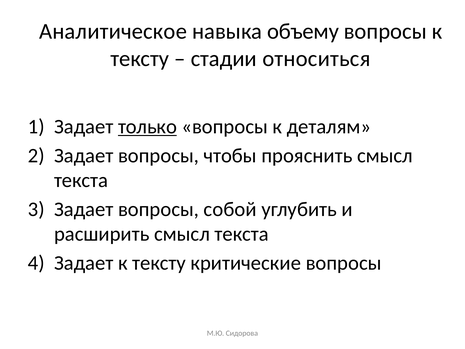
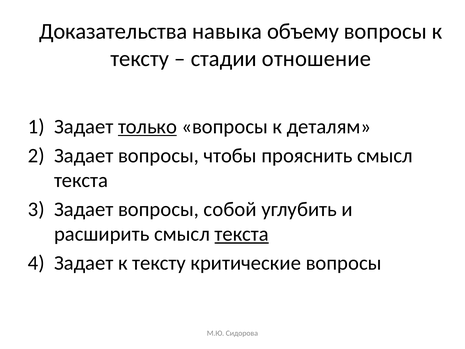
Аналитическое: Аналитическое -> Доказательства (113, 31)
относиться: относиться -> отношение (316, 59)
текста underline: none -> present (242, 234)
